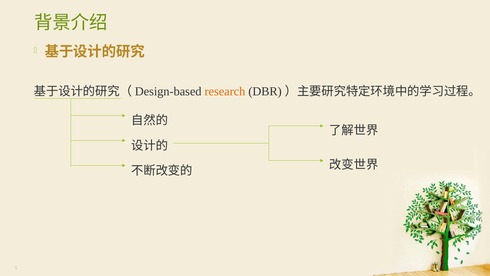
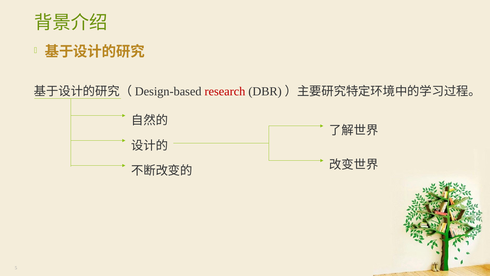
research colour: orange -> red (225, 91)
